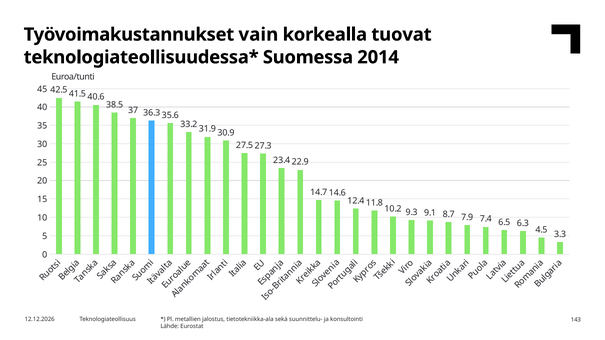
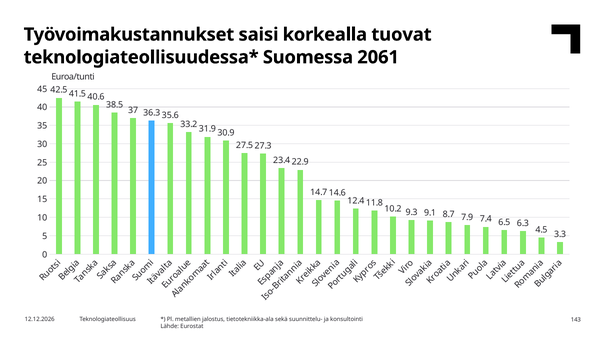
vain: vain -> saisi (259, 35)
2014: 2014 -> 2061 (378, 57)
